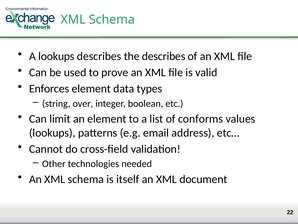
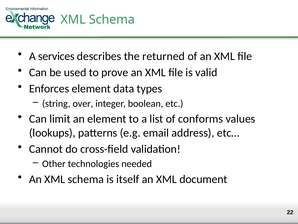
A lookups: lookups -> services (56, 56)
the describes: describes -> returned (164, 56)
